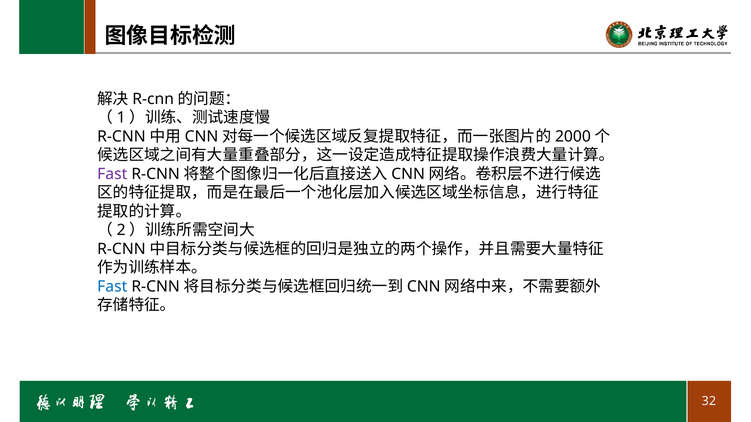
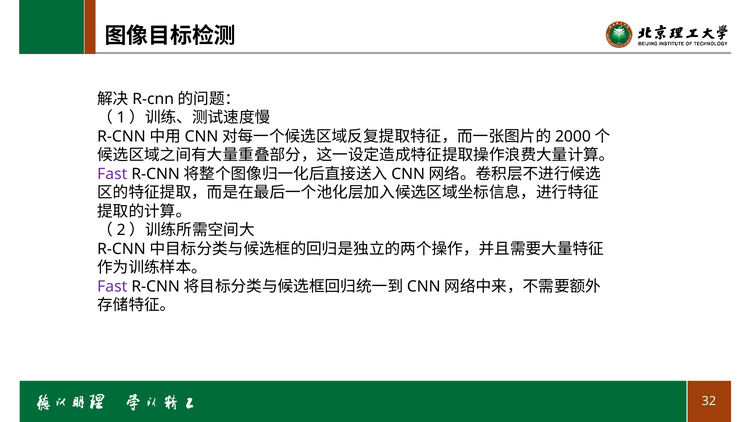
Fast colour: blue -> purple (112, 287)
